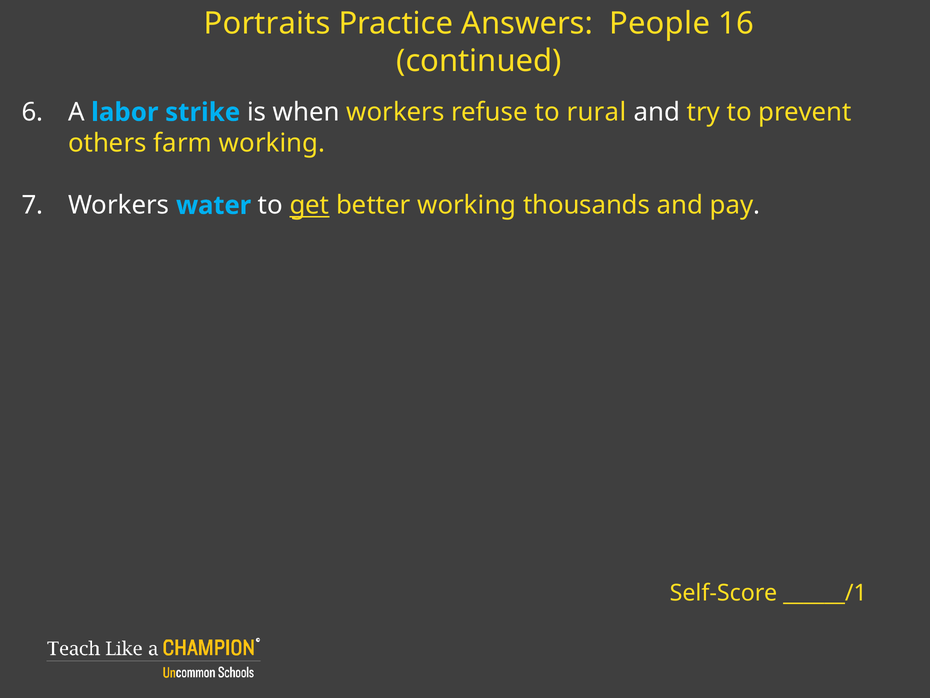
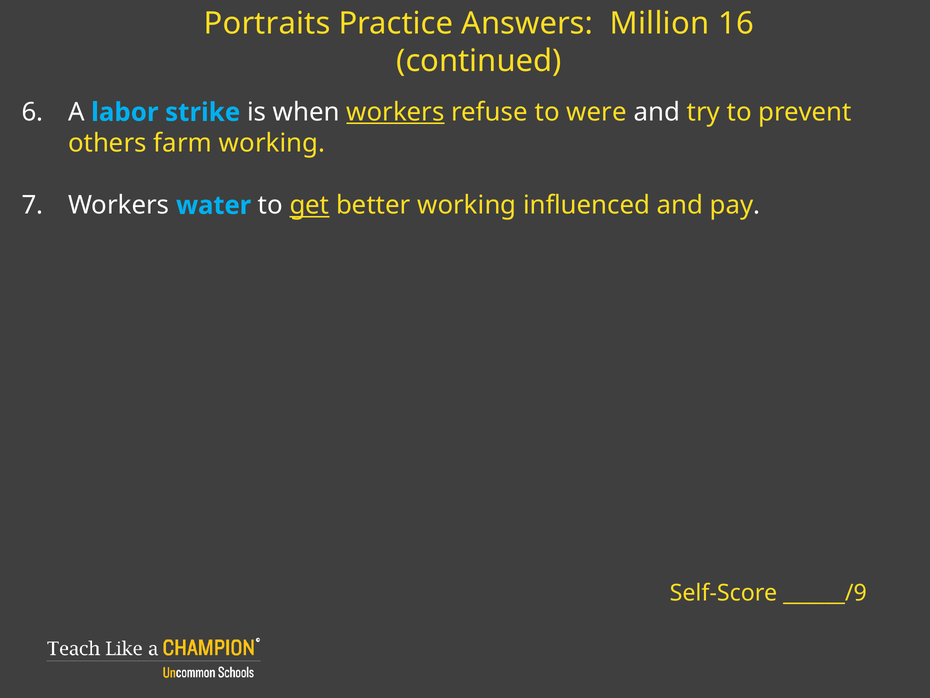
People: People -> Million (660, 24)
workers underline: none -> present (395, 112)
rural: rural -> were (597, 112)
thousands: thousands -> influenced (587, 205)
______/1: ______/1 -> ______/9 (825, 593)
